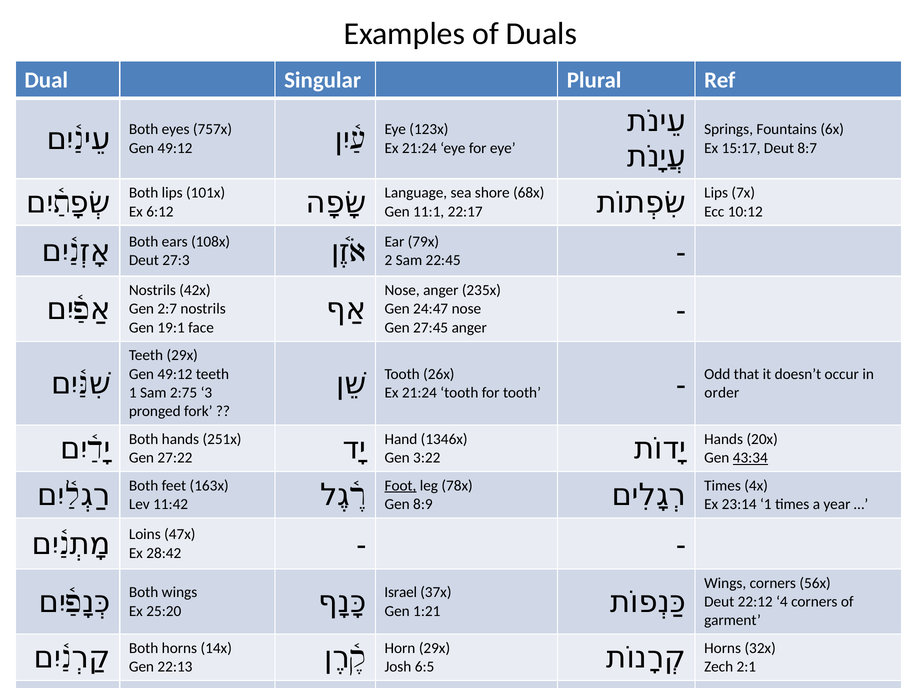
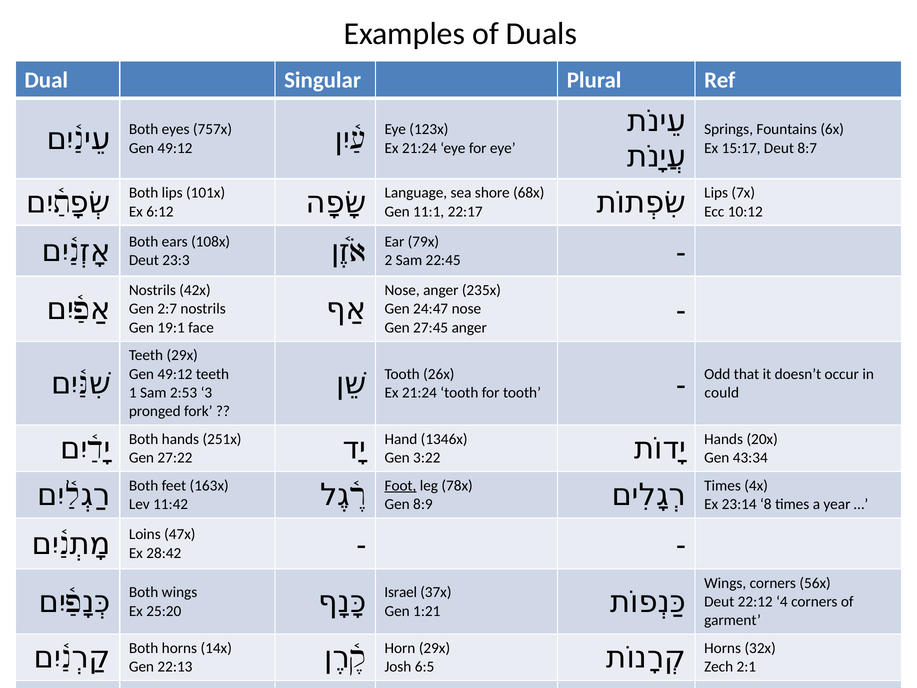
27:3: 27:3 -> 23:3 (176, 260)
2:75: 2:75 -> 2:53 (184, 393)
order: order -> could (722, 393)
43:34 underline: present -> none (750, 458)
23:14 1: 1 -> 8 (766, 504)
